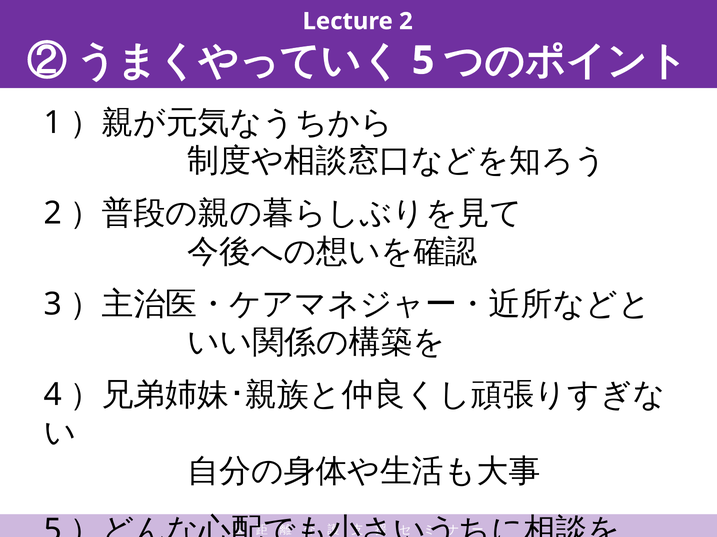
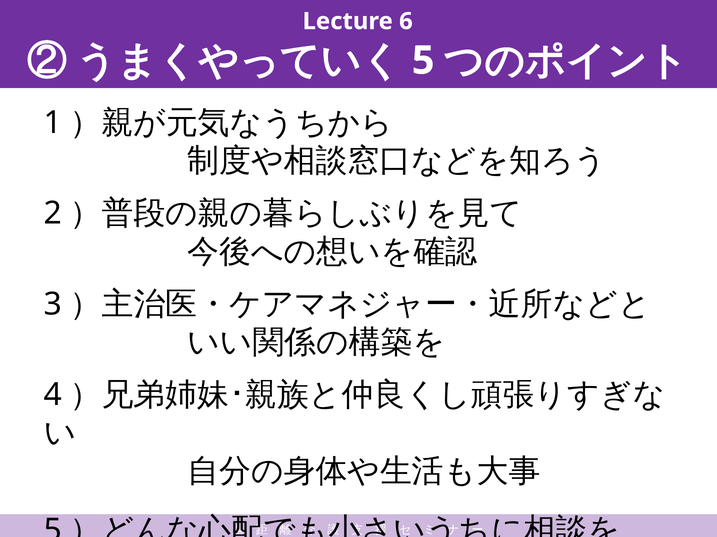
Lecture 2: 2 -> 6 (406, 21)
